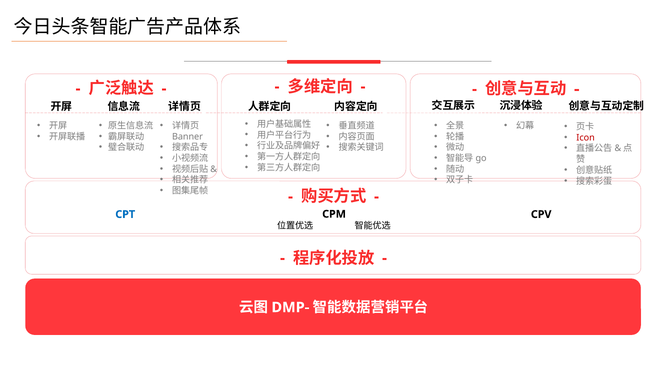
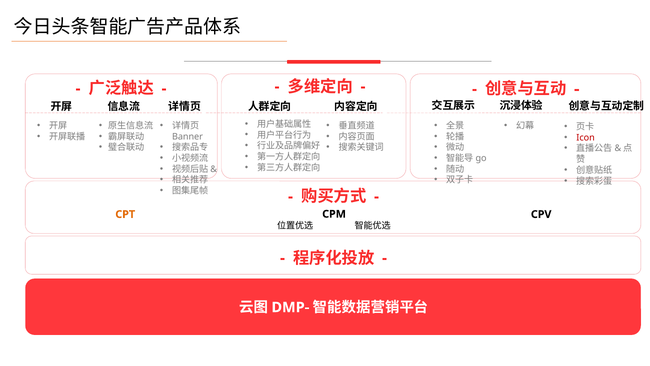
CPT colour: blue -> orange (125, 214)
